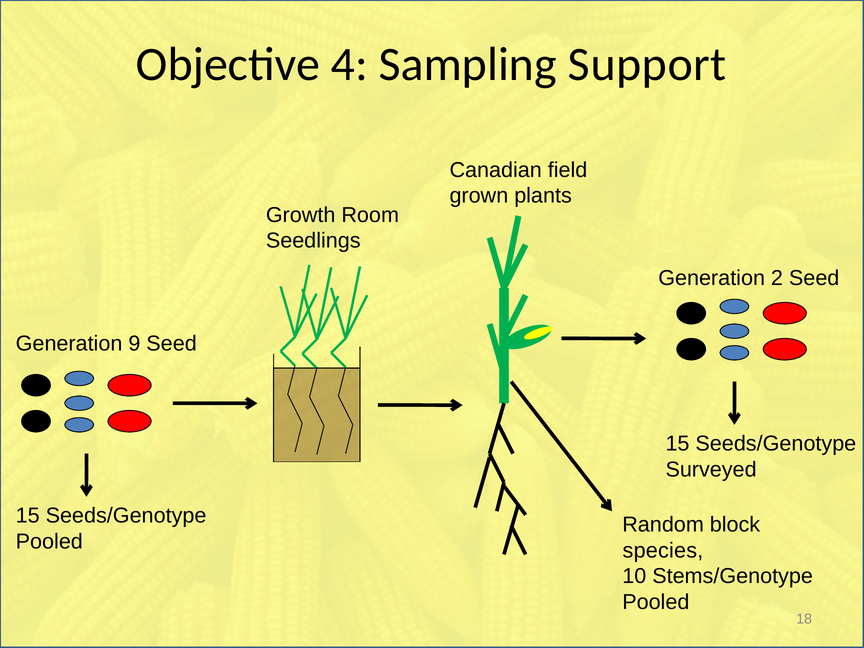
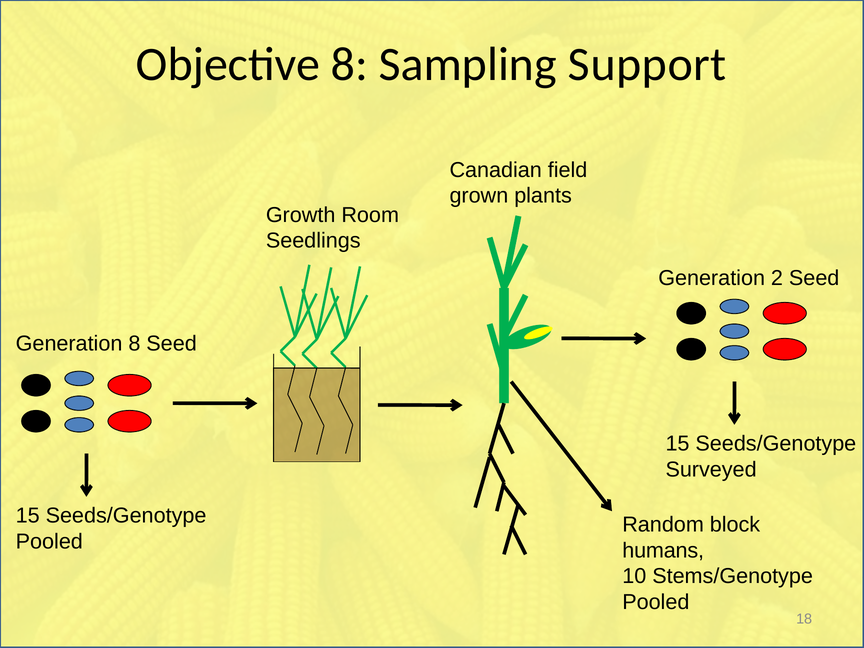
Objective 4: 4 -> 8 (349, 65)
Generation 9: 9 -> 8 (134, 344)
species: species -> humans (663, 550)
